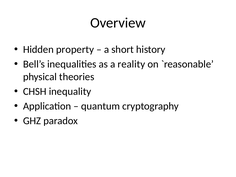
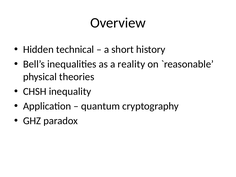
property: property -> technical (75, 50)
